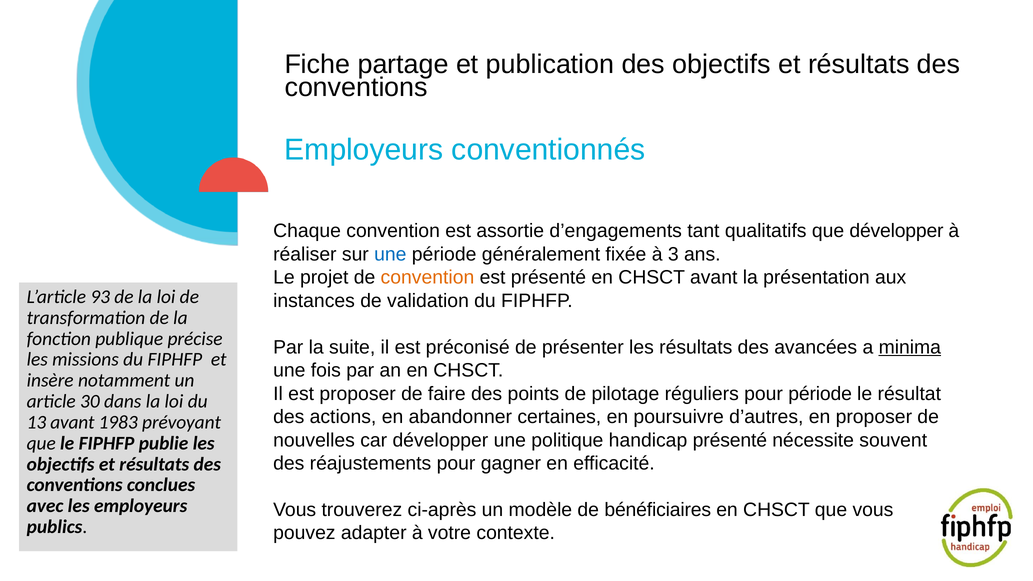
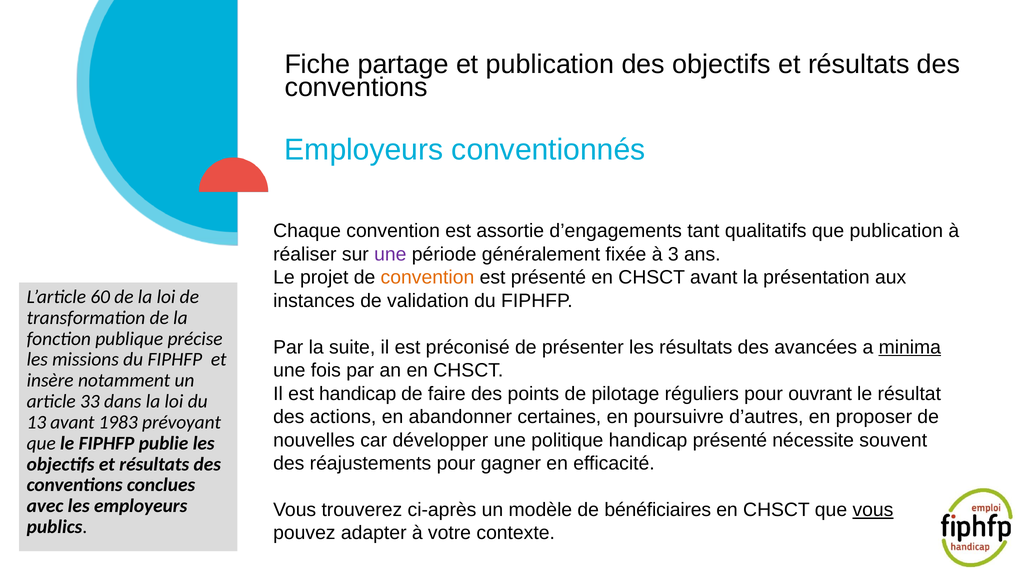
que développer: développer -> publication (896, 231)
une colour: blue -> purple (390, 254)
93: 93 -> 60 (100, 297)
est proposer: proposer -> handicap (358, 394)
pour période: période -> ouvrant (820, 394)
30: 30 -> 33 (90, 401)
vous underline: none -> present (873, 510)
